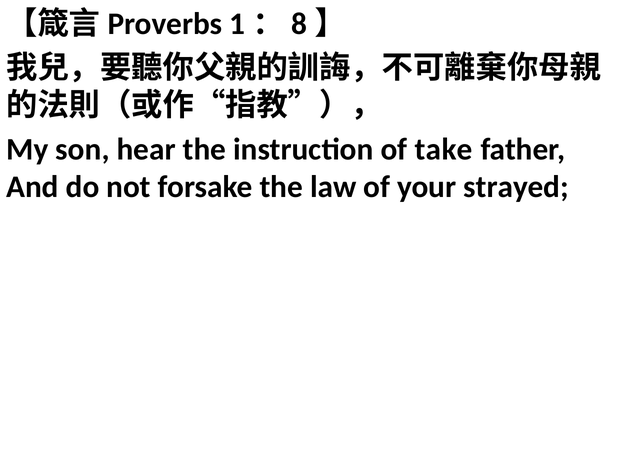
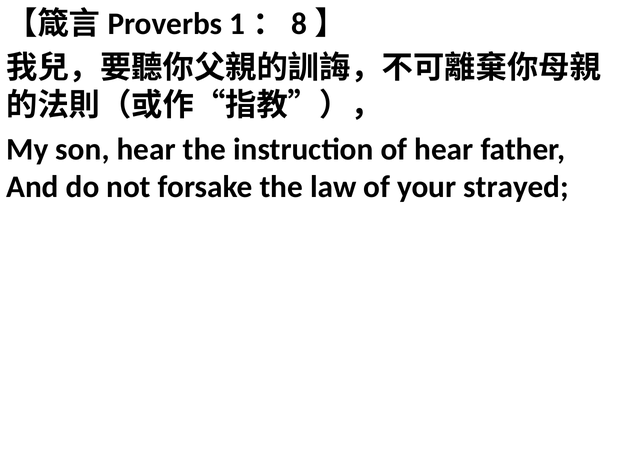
of take: take -> hear (444, 149)
